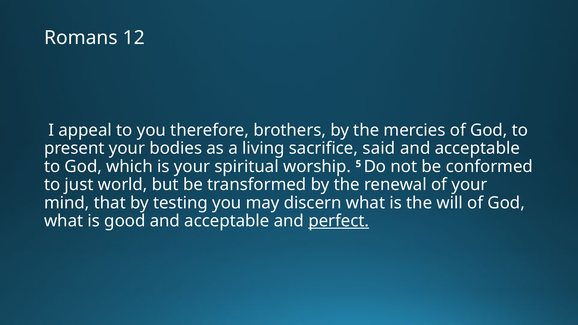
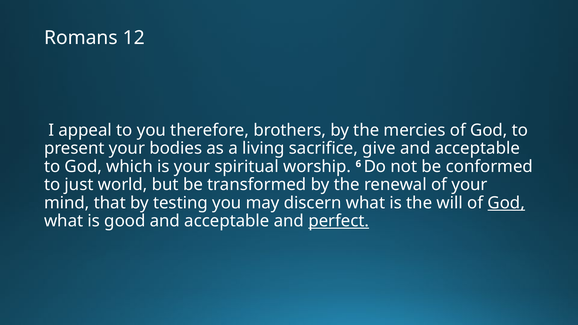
said: said -> give (379, 148)
5: 5 -> 6 (358, 164)
God underline: none -> present (506, 203)
